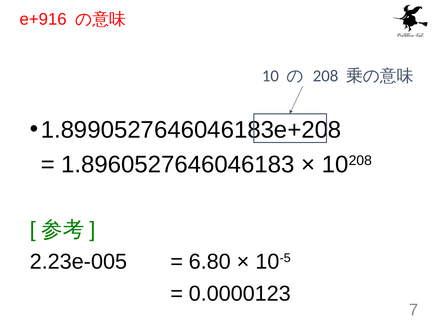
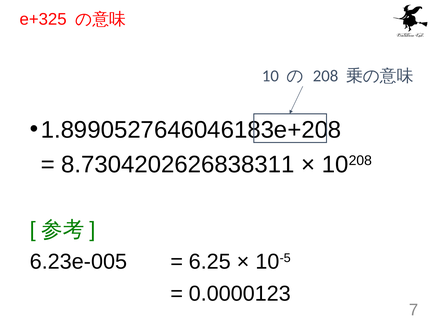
e+916: e+916 -> e+325 (43, 19)
1.8960527646046183: 1.8960527646046183 -> 8.7304202626838311 (178, 165)
2.23e-005: 2.23e-005 -> 6.23e-005 (79, 262)
6.80: 6.80 -> 6.25 (210, 262)
